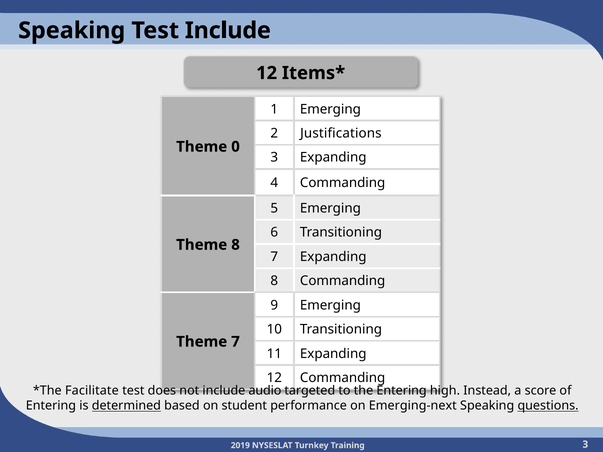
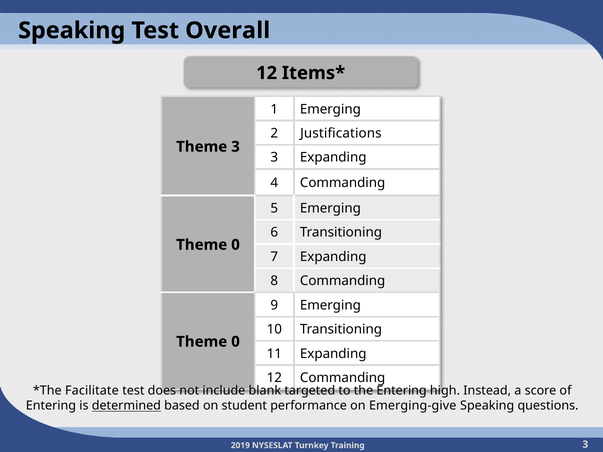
Test Include: Include -> Overall (228, 30)
Theme 0: 0 -> 3 (236, 147)
8: 8 -> 0 (236, 245)
7: 7 -> 0 (236, 342)
audio: audio -> blank (265, 391)
Emerging-next: Emerging-next -> Emerging-give (413, 406)
questions underline: present -> none (548, 406)
